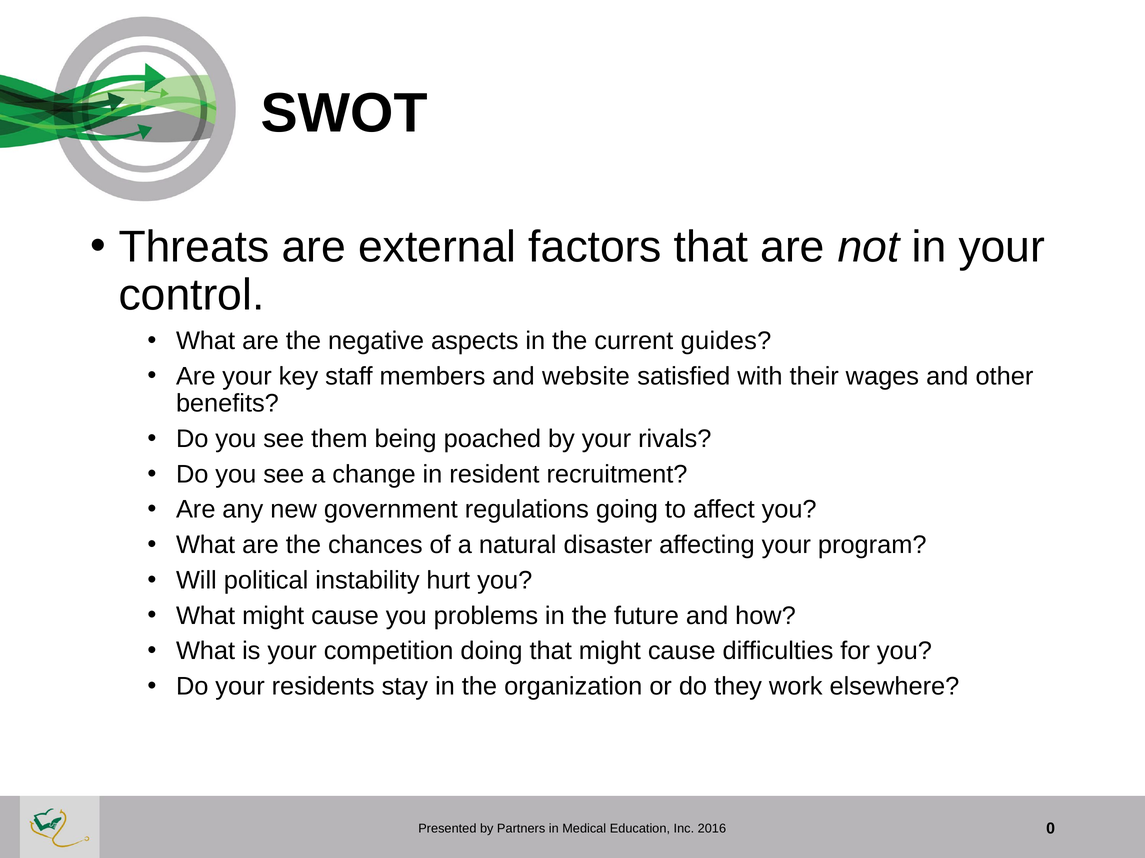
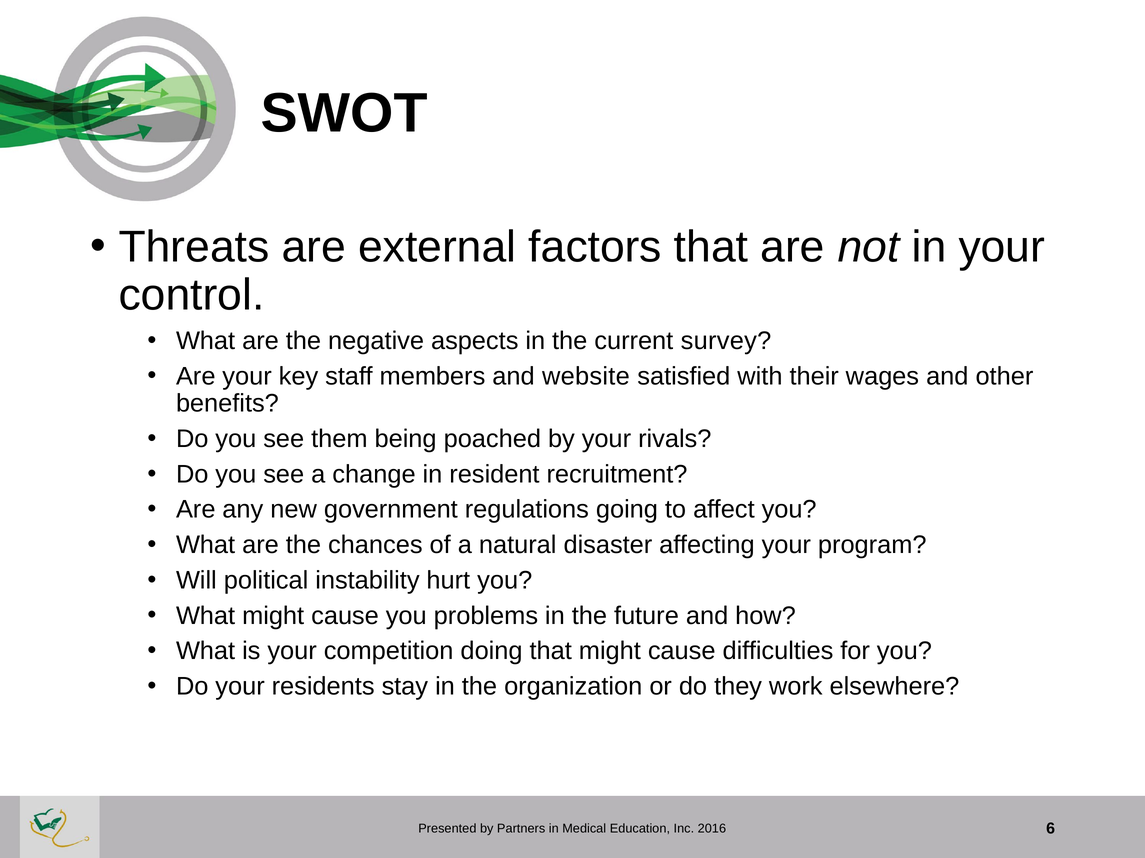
guides: guides -> survey (726, 341)
0: 0 -> 6 (1051, 829)
